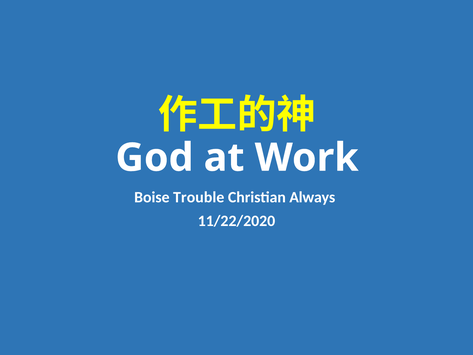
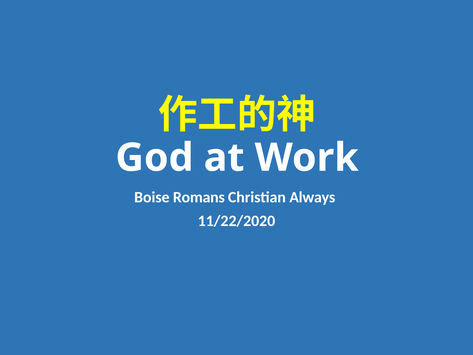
Trouble: Trouble -> Romans (199, 197)
